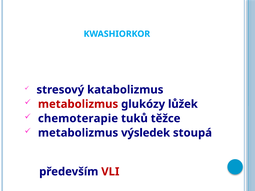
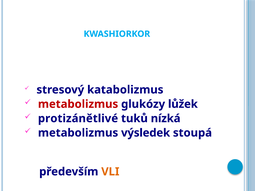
chemoterapie: chemoterapie -> protizánětlivé (78, 119)
těžce: těžce -> nízká (166, 119)
VLI colour: red -> orange (110, 172)
